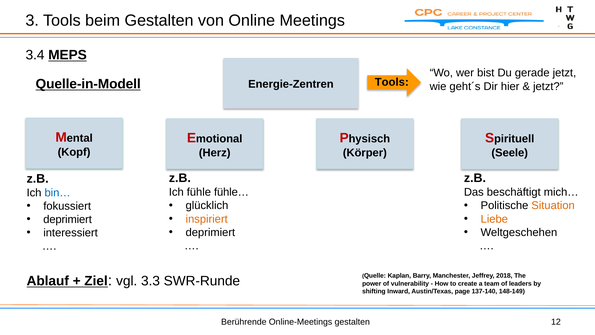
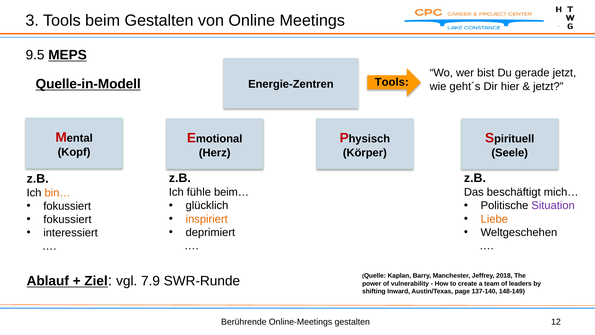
3.4: 3.4 -> 9.5 (35, 55)
fühle…: fühle… -> beim… (231, 192)
bin… colour: blue -> orange (58, 192)
Situation colour: orange -> purple (553, 205)
deprimiert: deprimiert -> fokussiert (67, 219)
3.3: 3.3 -> 7.9 (151, 281)
